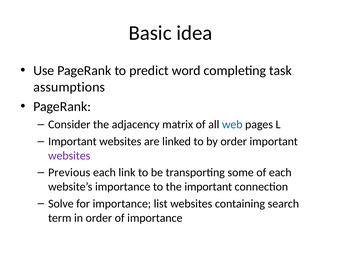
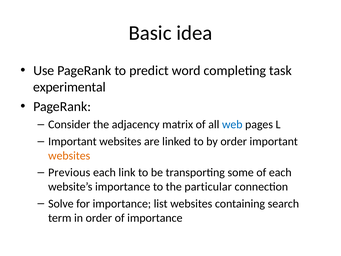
assumptions: assumptions -> experimental (69, 87)
websites colour: purple -> orange (69, 156)
the important: important -> particular (208, 187)
